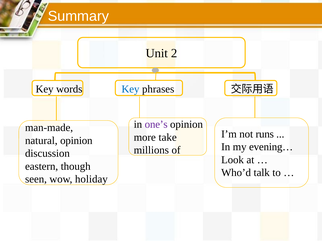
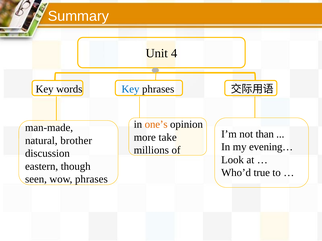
2: 2 -> 4 (174, 53)
one’s colour: purple -> orange (156, 125)
runs: runs -> than (265, 134)
natural opinion: opinion -> brother (76, 141)
talk: talk -> true (262, 173)
wow holiday: holiday -> phrases (91, 179)
